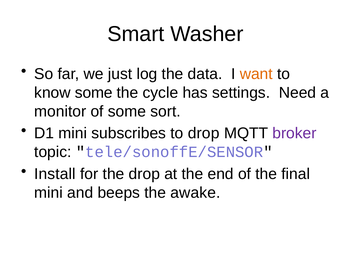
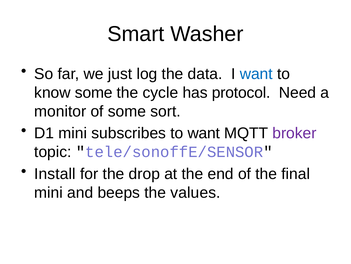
want colour: orange -> blue (256, 74)
settings: settings -> protocol (241, 92)
to drop: drop -> want (204, 133)
awake: awake -> values (195, 192)
